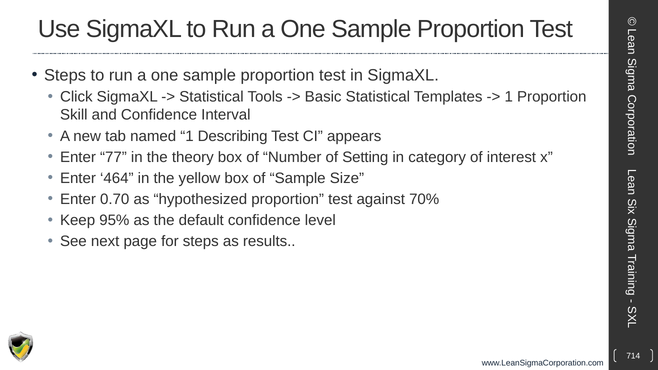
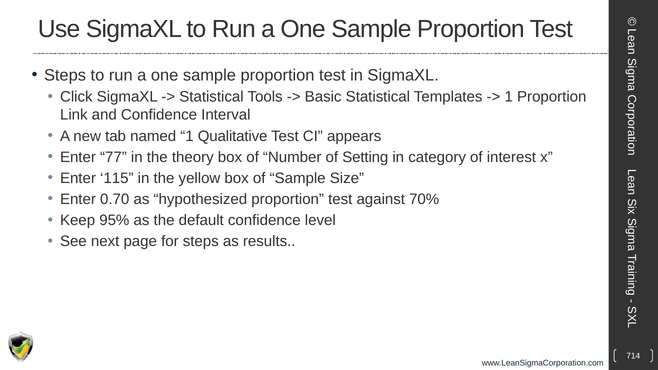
Skill: Skill -> Link (74, 115)
Describing: Describing -> Qualitative (233, 136)
464: 464 -> 115 (117, 178)
